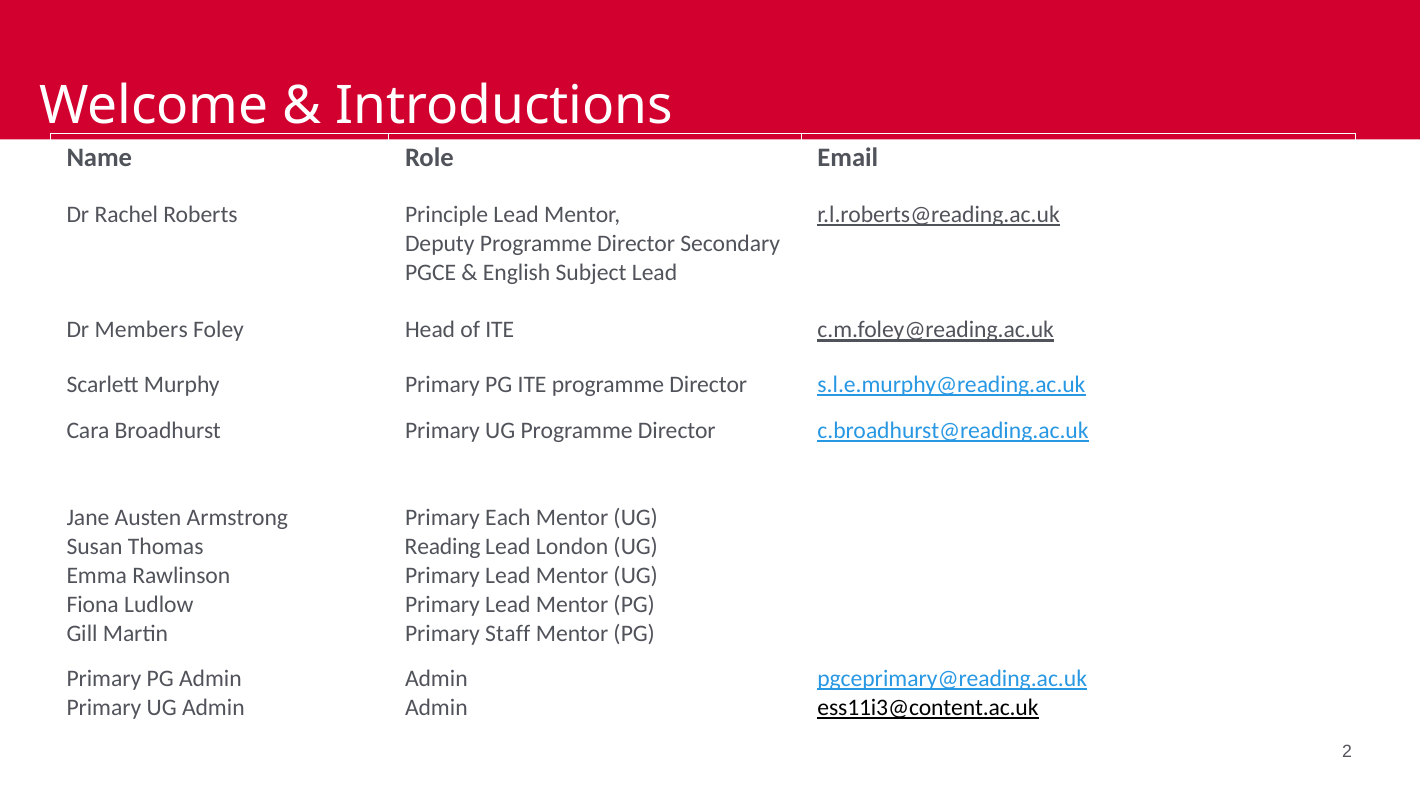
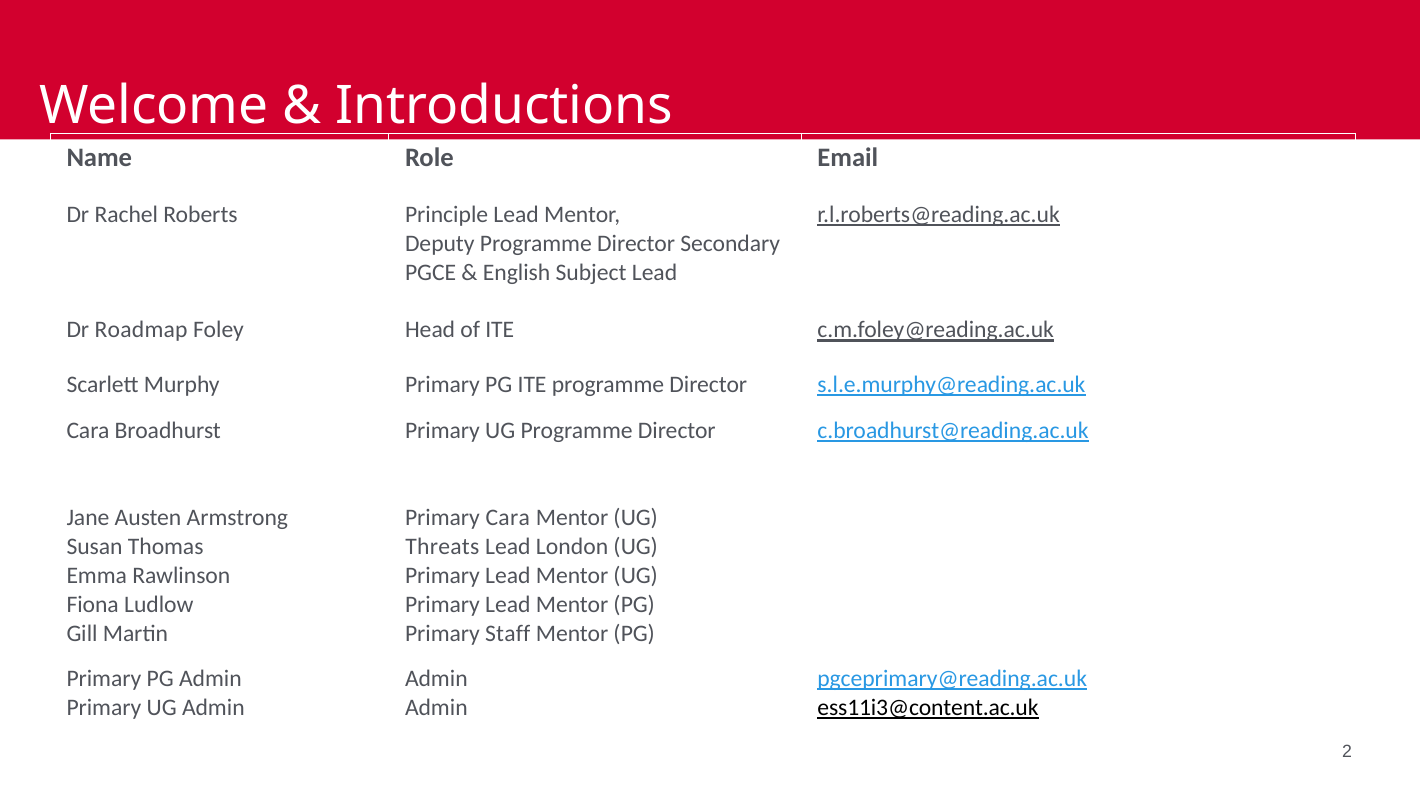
Members: Members -> Roadmap (141, 330)
Primary Each: Each -> Cara (508, 517)
Reading: Reading -> Threats (442, 546)
